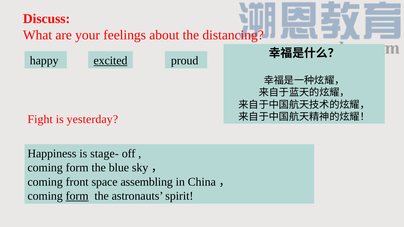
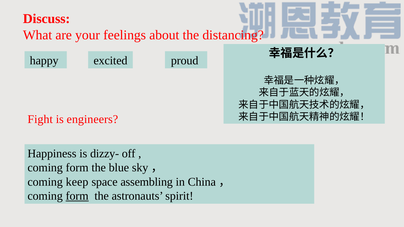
excited underline: present -> none (110, 61)
yesterday: yesterday -> engineers (92, 119)
stage-: stage- -> dizzy- (105, 154)
front: front -> keep (77, 182)
